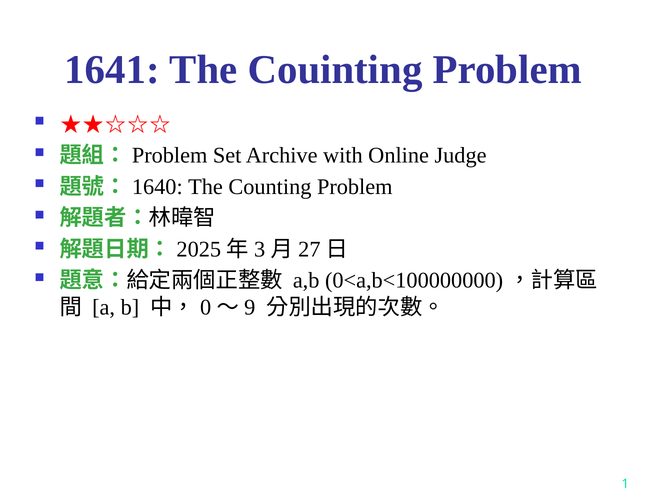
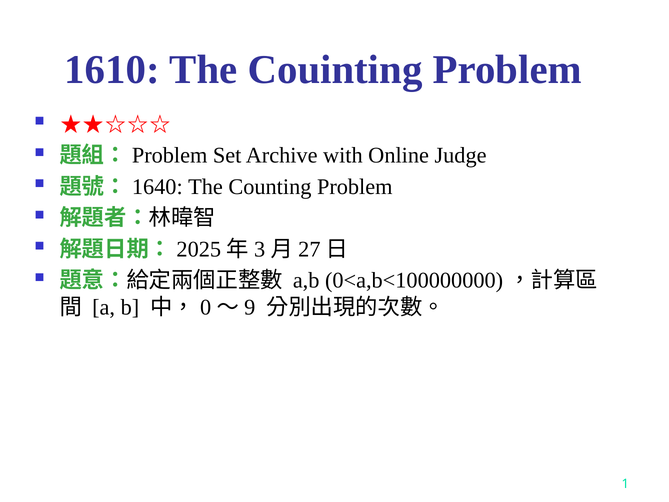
1641: 1641 -> 1610 (112, 70)
